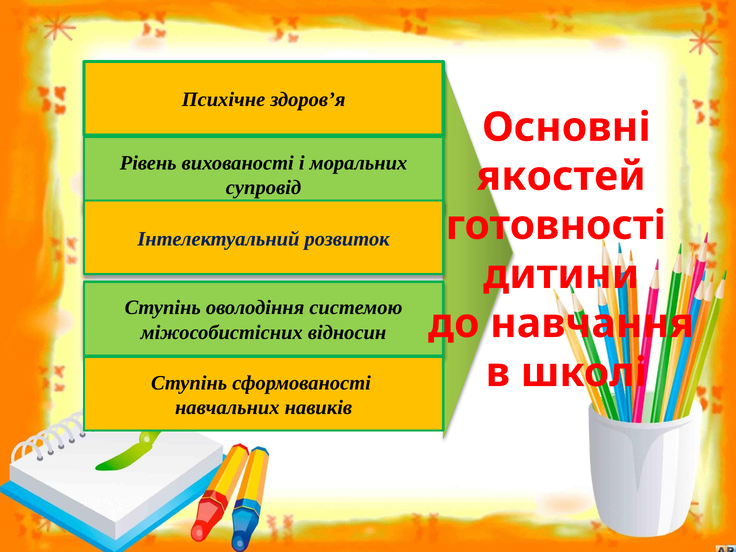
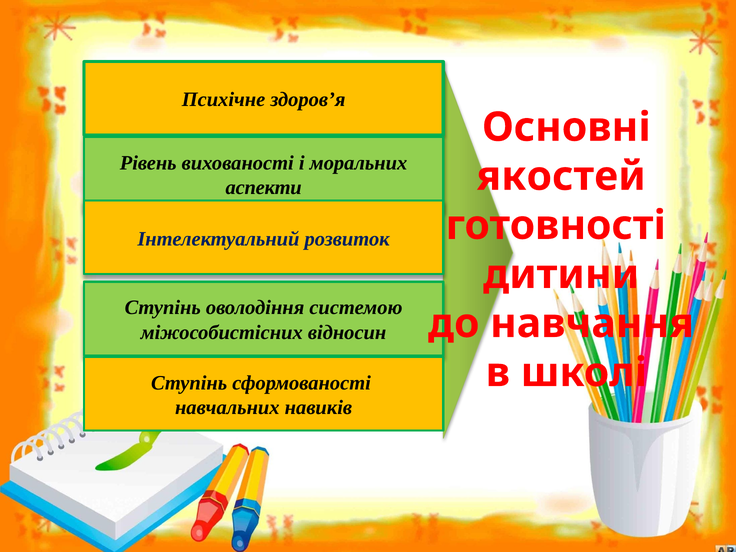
супровід: супровід -> аспекти (264, 187)
